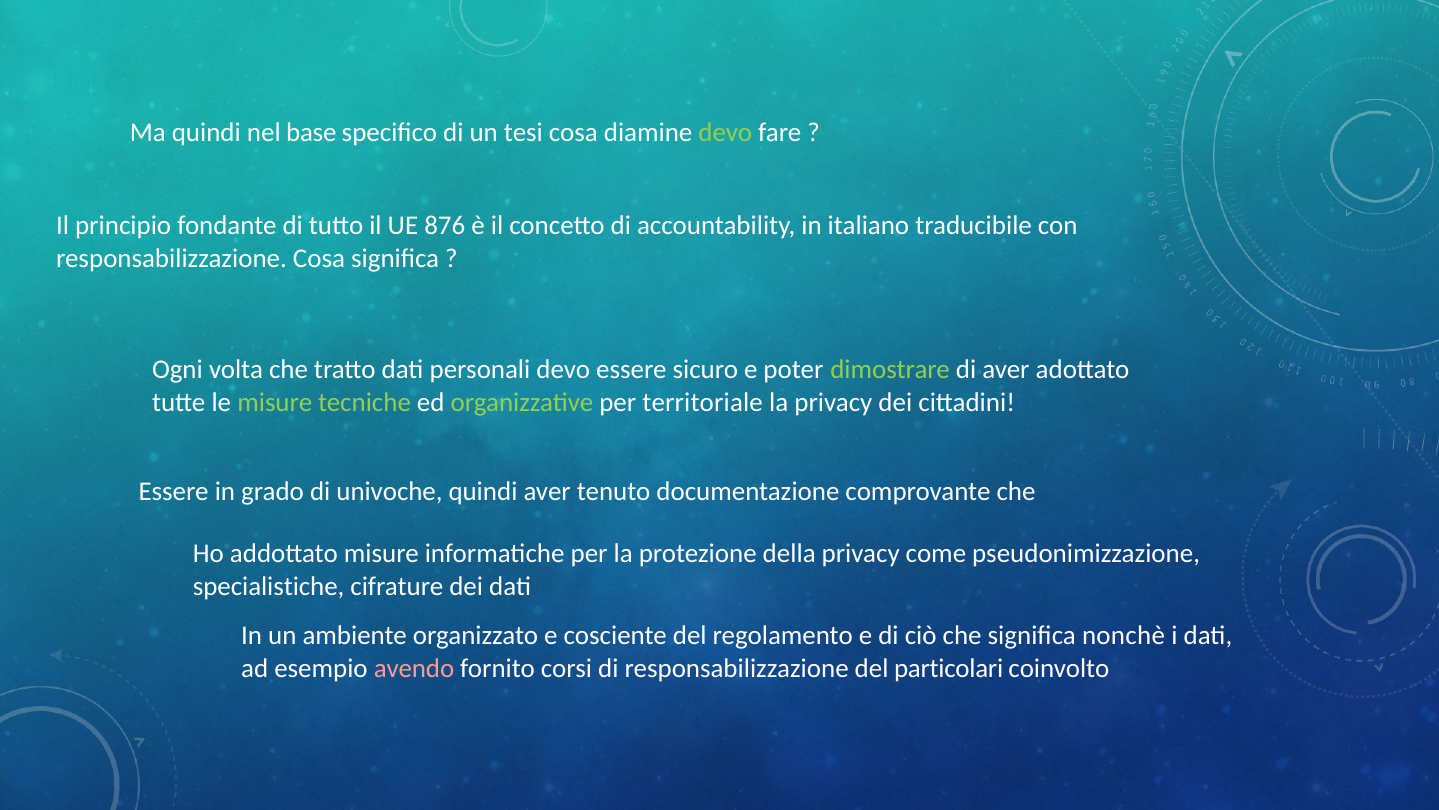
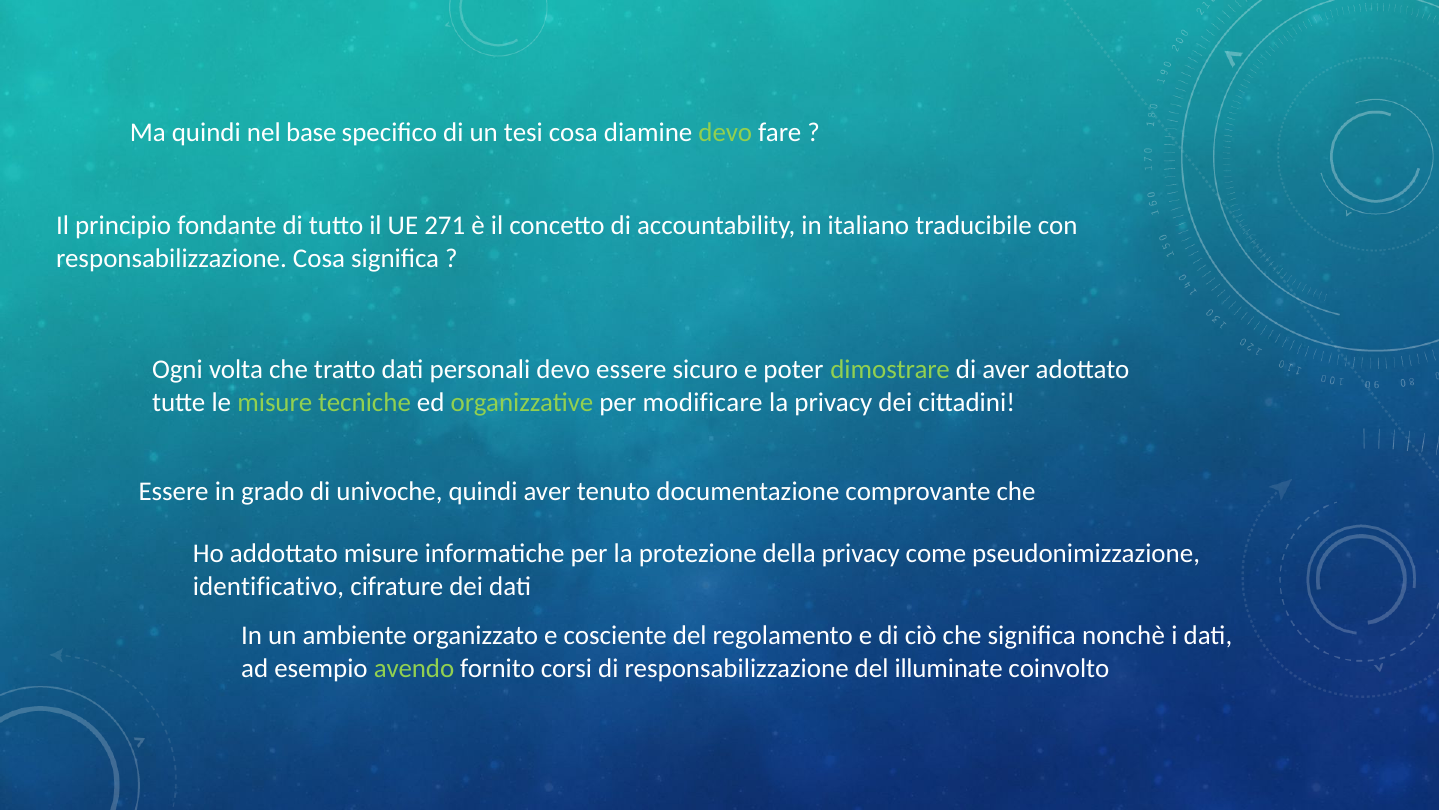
876: 876 -> 271 (445, 226)
territoriale: territoriale -> modificare (703, 402)
specialistiche: specialistiche -> identificativo (269, 586)
avendo colour: pink -> light green (414, 668)
particolari: particolari -> illuminate (949, 668)
